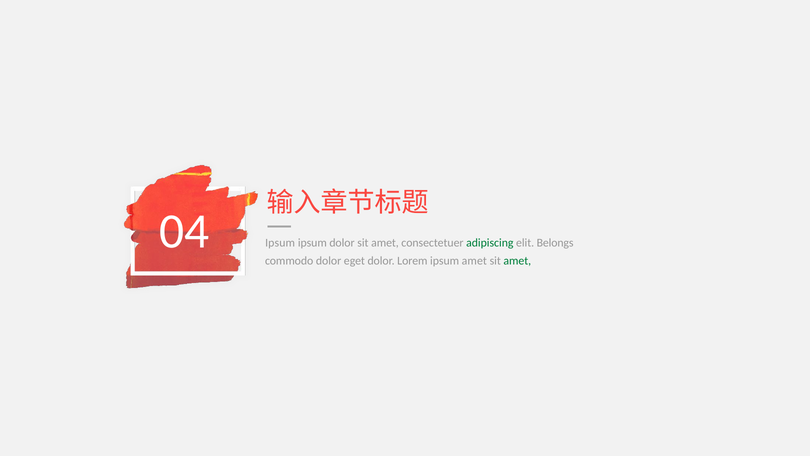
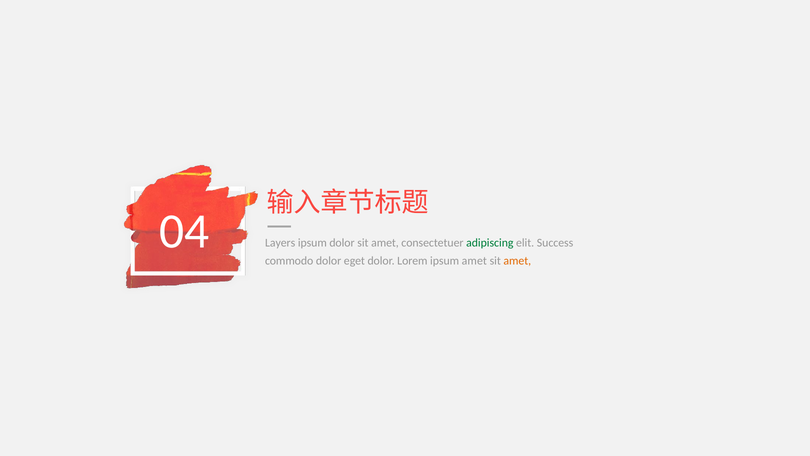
Ipsum: Ipsum -> Layers (280, 242)
Belongs: Belongs -> Success (555, 242)
amet colour: green -> orange (517, 261)
